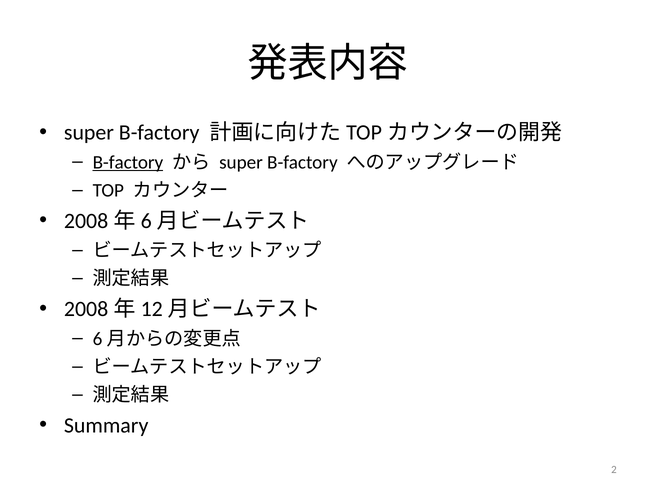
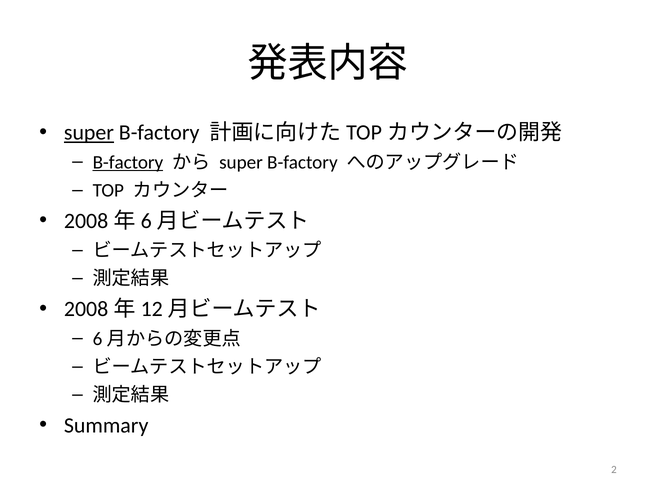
super underline: none -> present (89, 133)
